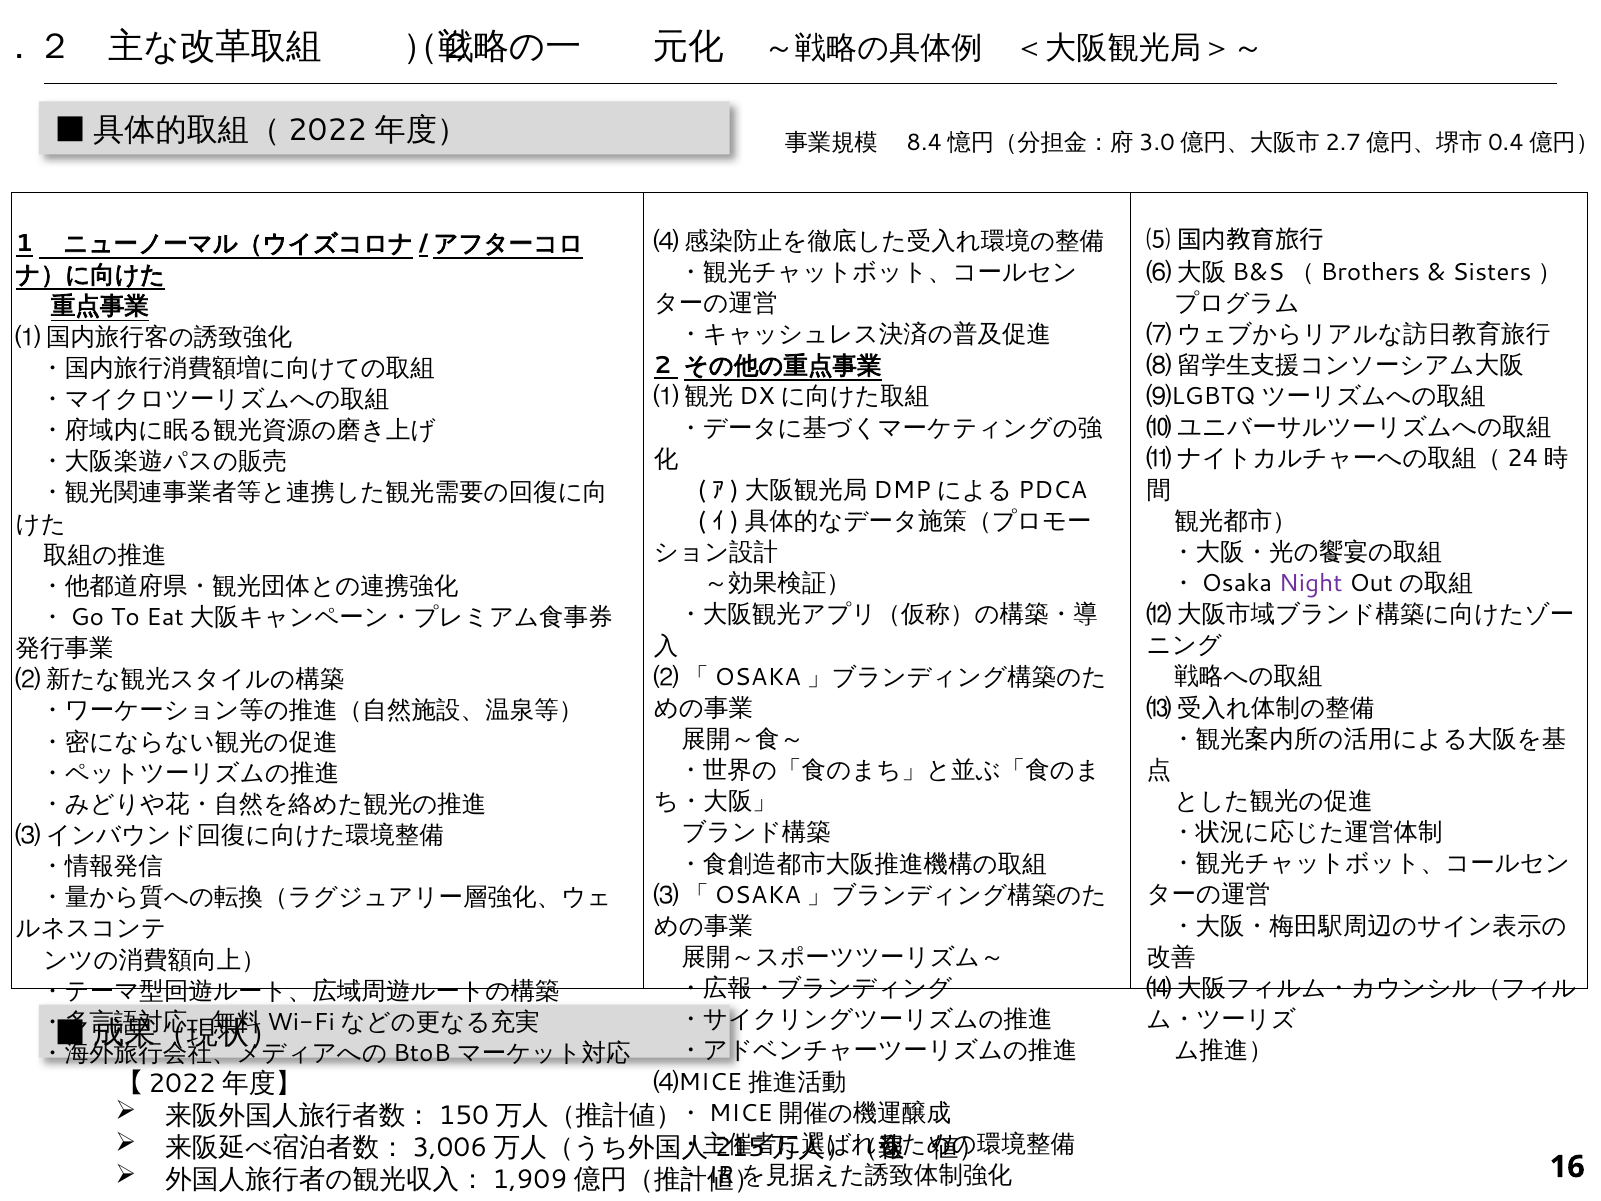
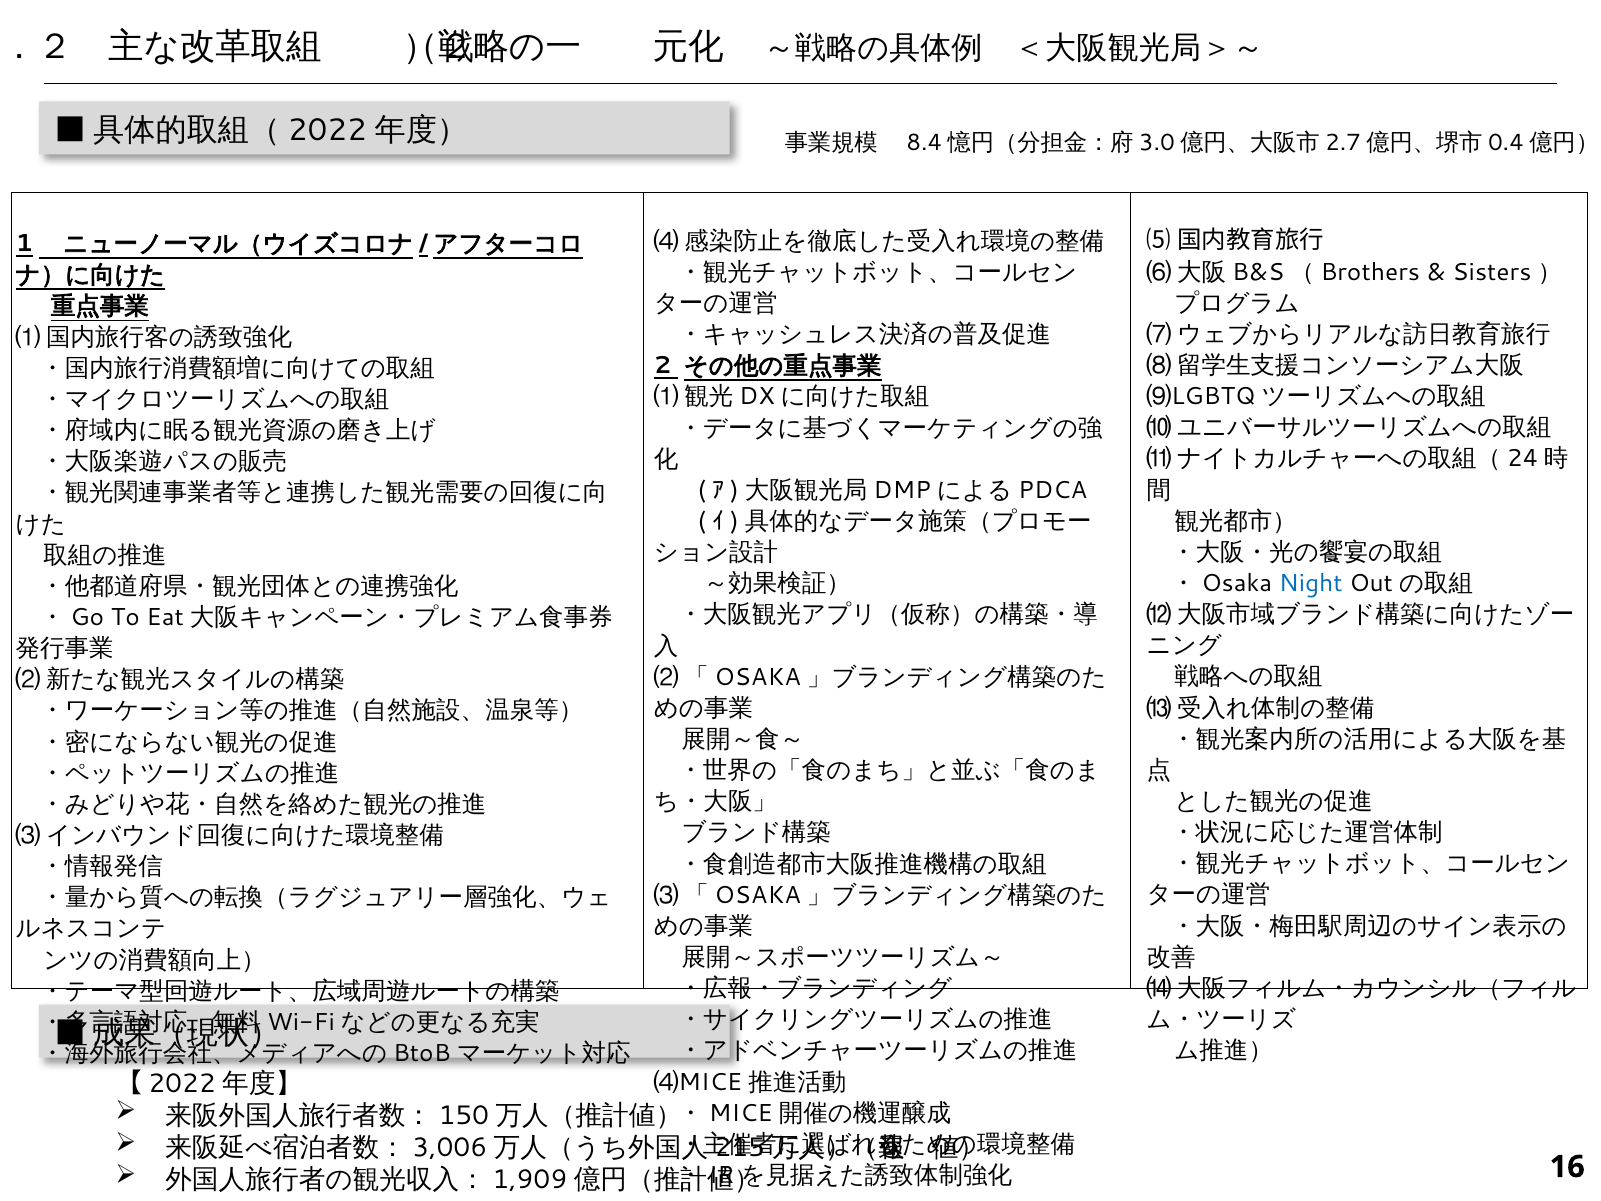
Night colour: purple -> blue (1311, 583)
